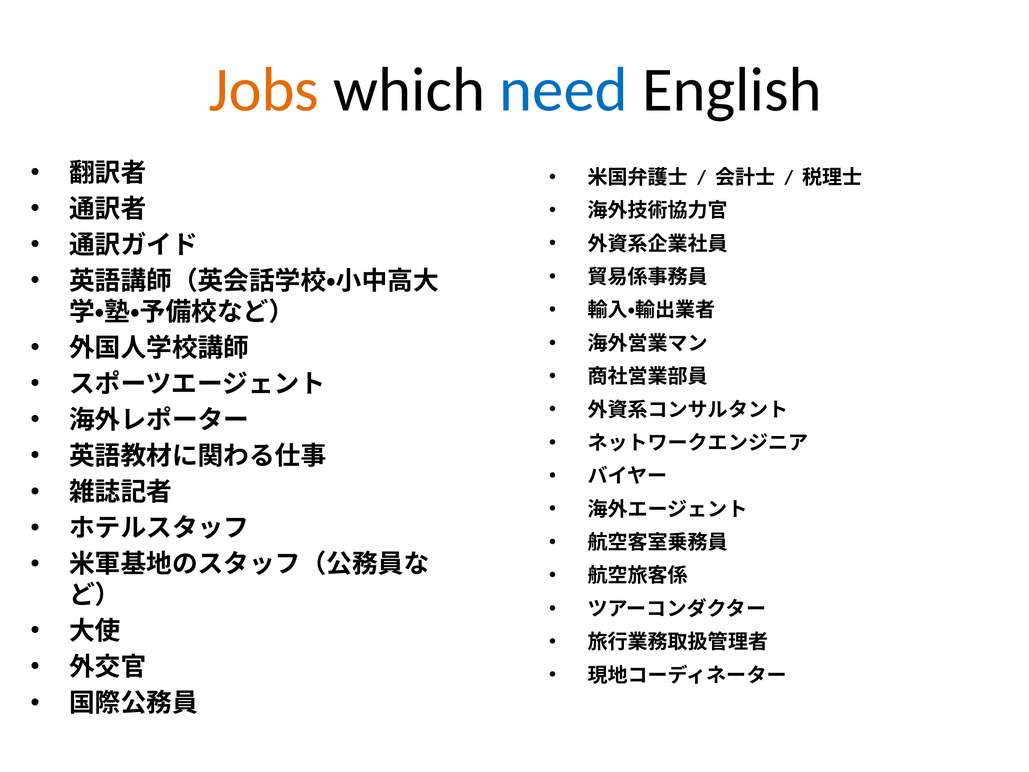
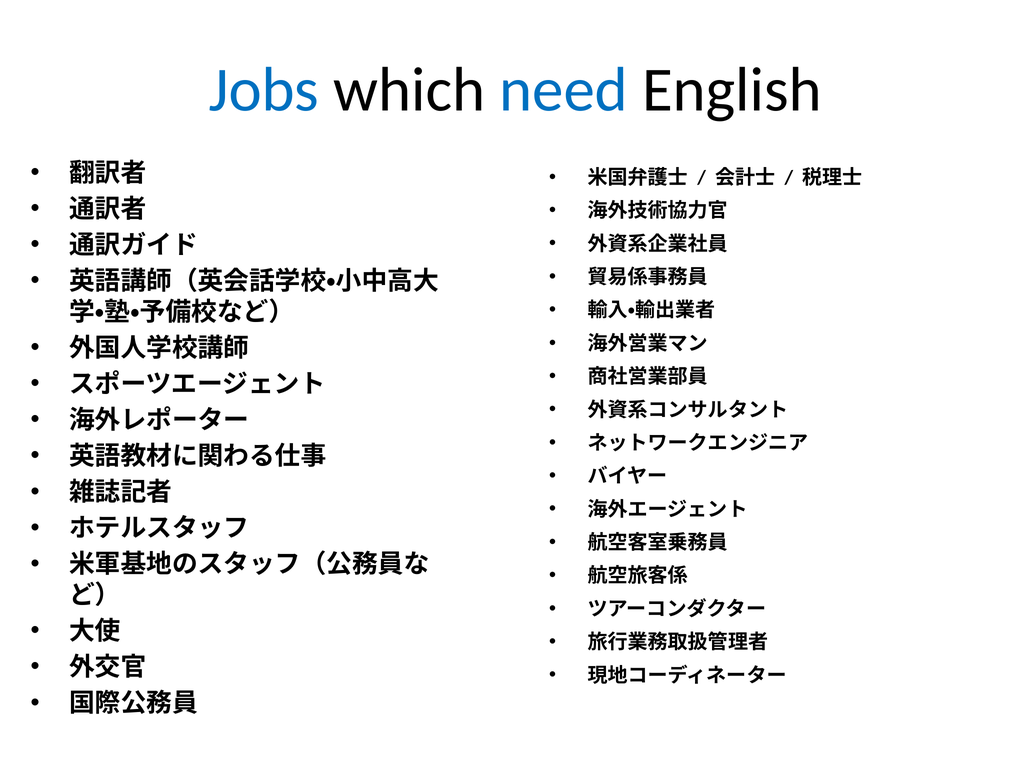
Jobs colour: orange -> blue (264, 90)
